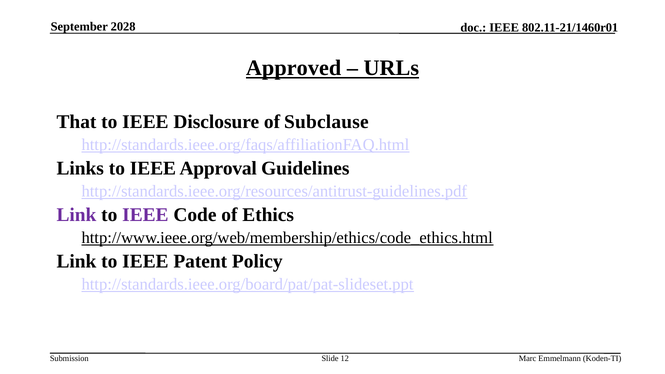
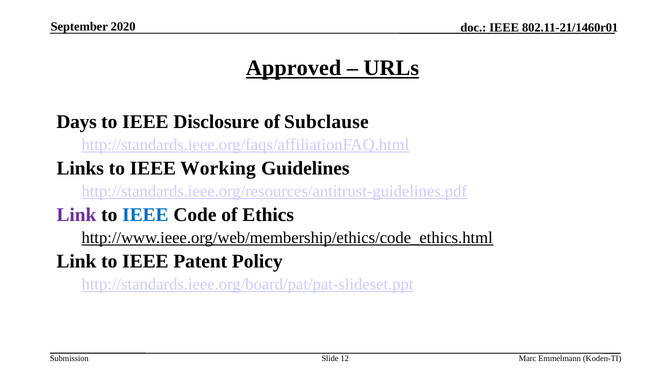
2028: 2028 -> 2020 (123, 26)
That: That -> Days (77, 122)
Approval: Approval -> Working (218, 168)
IEEE colour: purple -> blue (145, 215)
